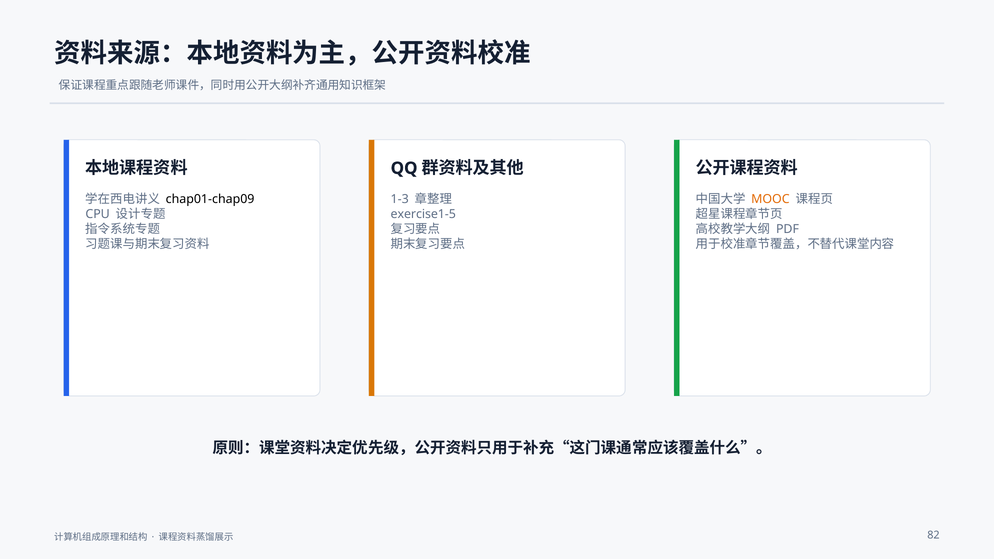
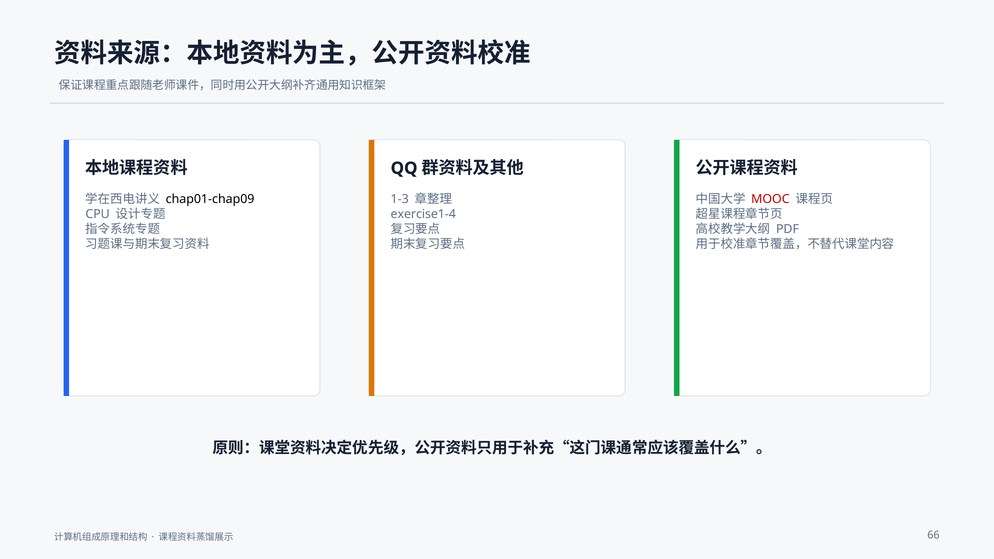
MOOC colour: orange -> red (770, 199)
exercise1-5: exercise1-5 -> exercise1-4 (423, 214)
82: 82 -> 66 (933, 535)
